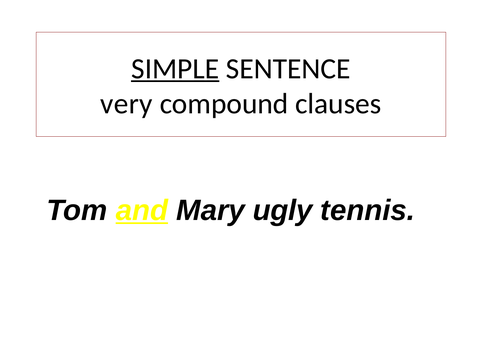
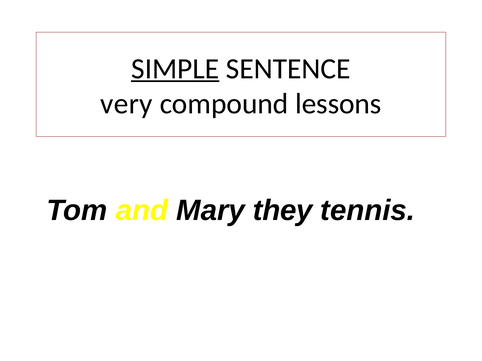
clauses: clauses -> lessons (338, 104)
and underline: present -> none (142, 211)
ugly: ugly -> they (283, 211)
